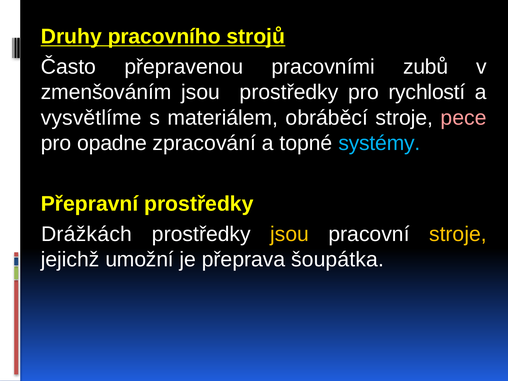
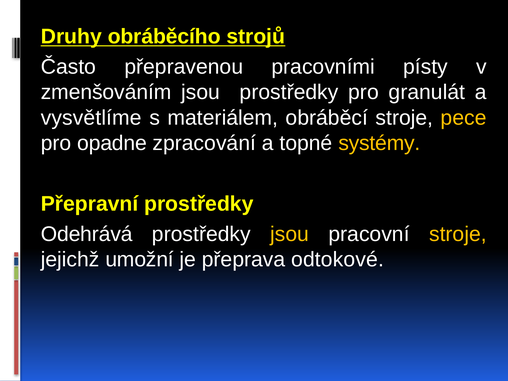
pracovního: pracovního -> obráběcího (164, 37)
zubů: zubů -> písty (426, 67)
rychlostí: rychlostí -> granulát (427, 92)
pece colour: pink -> yellow (464, 118)
systémy colour: light blue -> yellow (379, 143)
Drážkách: Drážkách -> Odehrává (87, 234)
šoupátka: šoupátka -> odtokové (338, 260)
